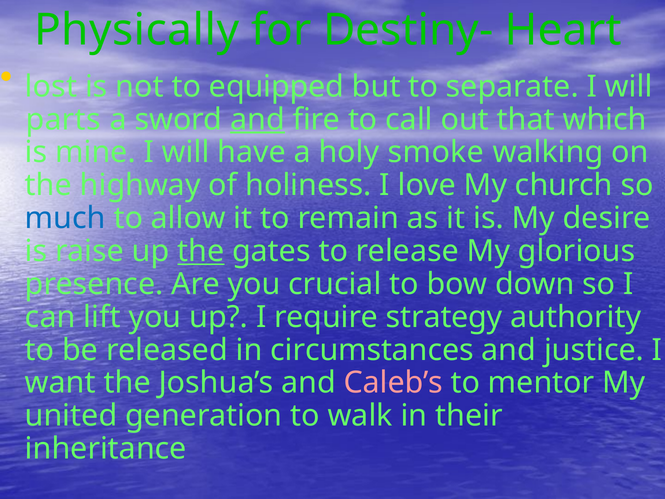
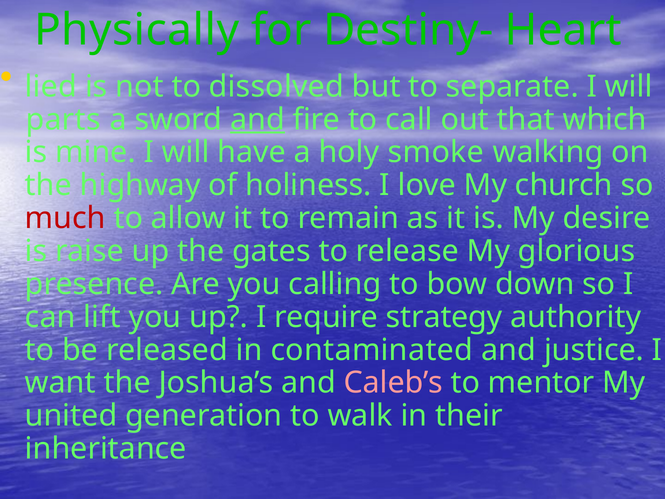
lost: lost -> lied (51, 86)
equipped: equipped -> dissolved (276, 86)
much colour: blue -> red (65, 218)
the underline: present -> none (201, 251)
crucial: crucial -> calling (335, 284)
circumstances: circumstances -> contaminated (372, 350)
